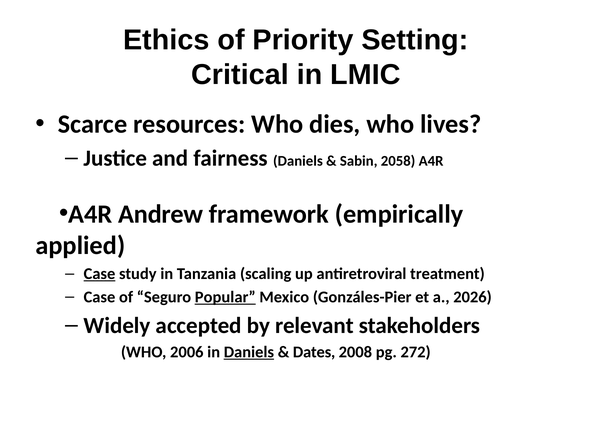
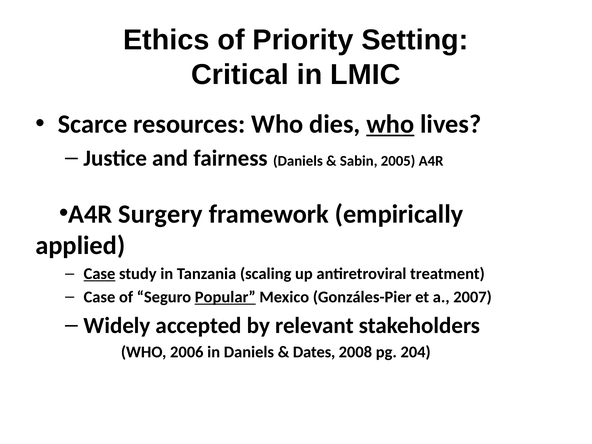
who underline: none -> present (390, 124)
2058: 2058 -> 2005 (398, 161)
Andrew: Andrew -> Surgery (160, 214)
2026: 2026 -> 2007 (473, 297)
Daniels underline: present -> none (249, 352)
272: 272 -> 204 (416, 352)
